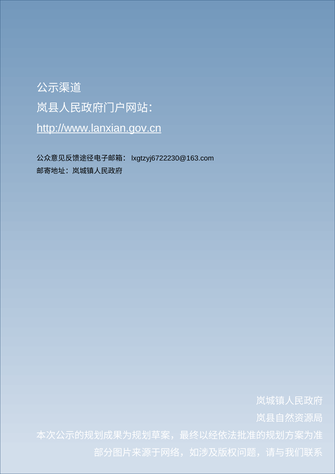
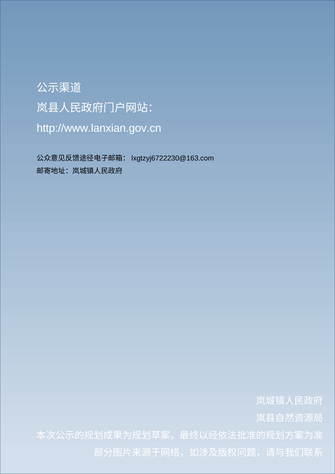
http://www.lanxian.gov.cn underline: present -> none (99, 128)
